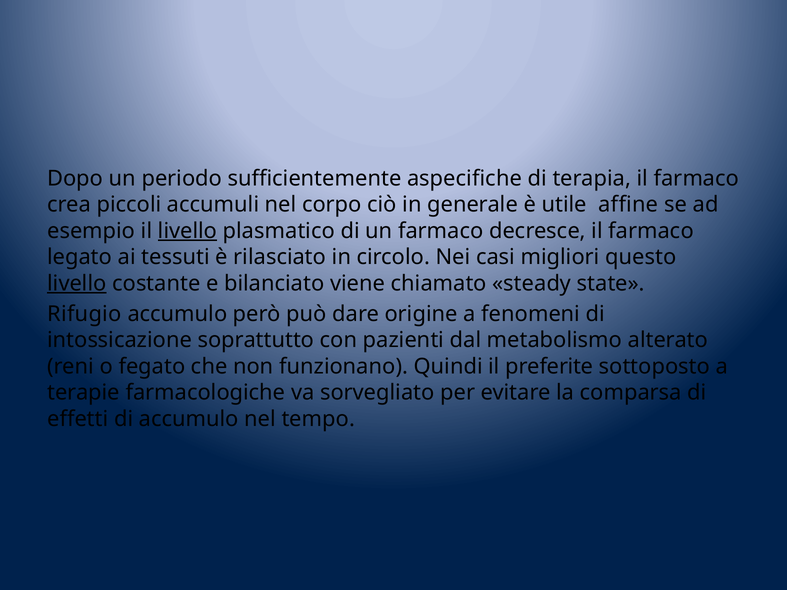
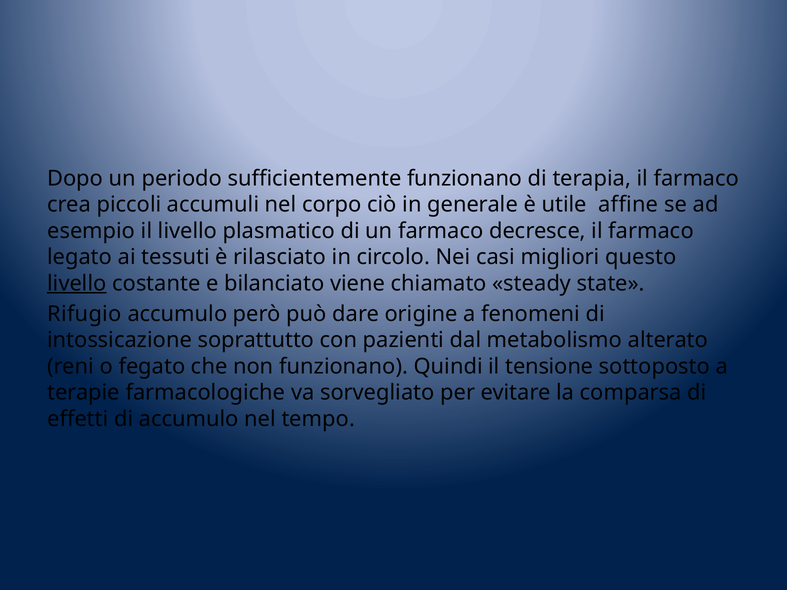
sufficientemente aspecifiche: aspecifiche -> funzionano (465, 178)
livello underline: present -> none (188, 231)
preferite: preferite -> tensione (549, 367)
